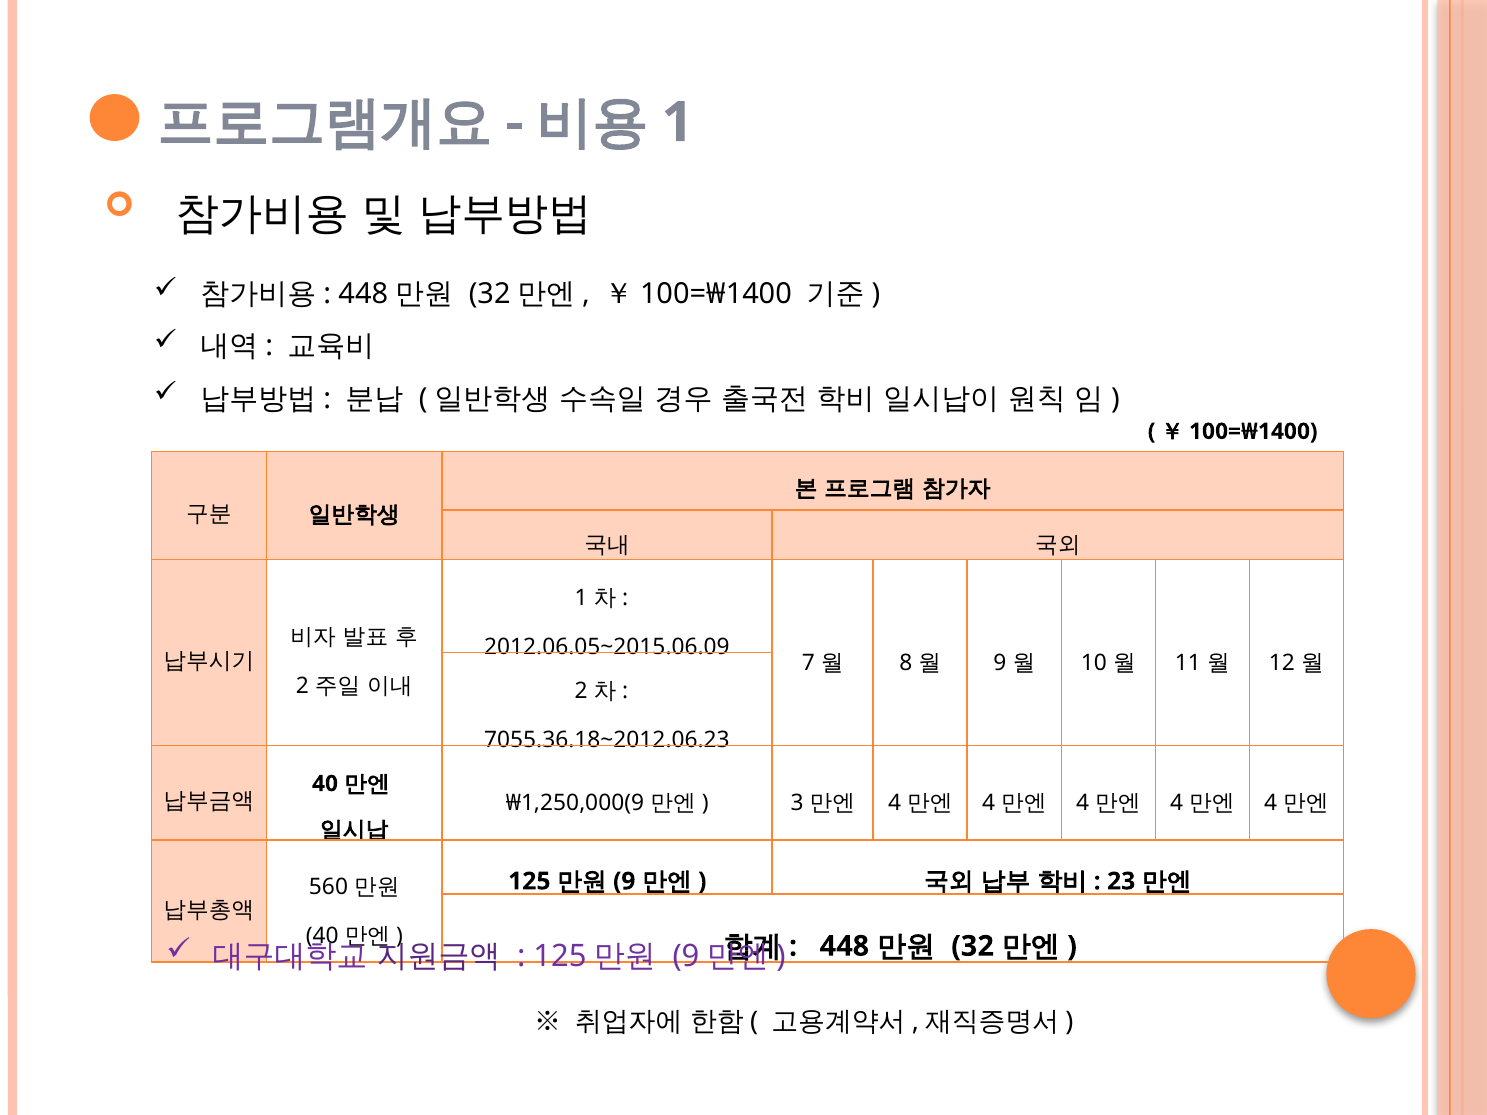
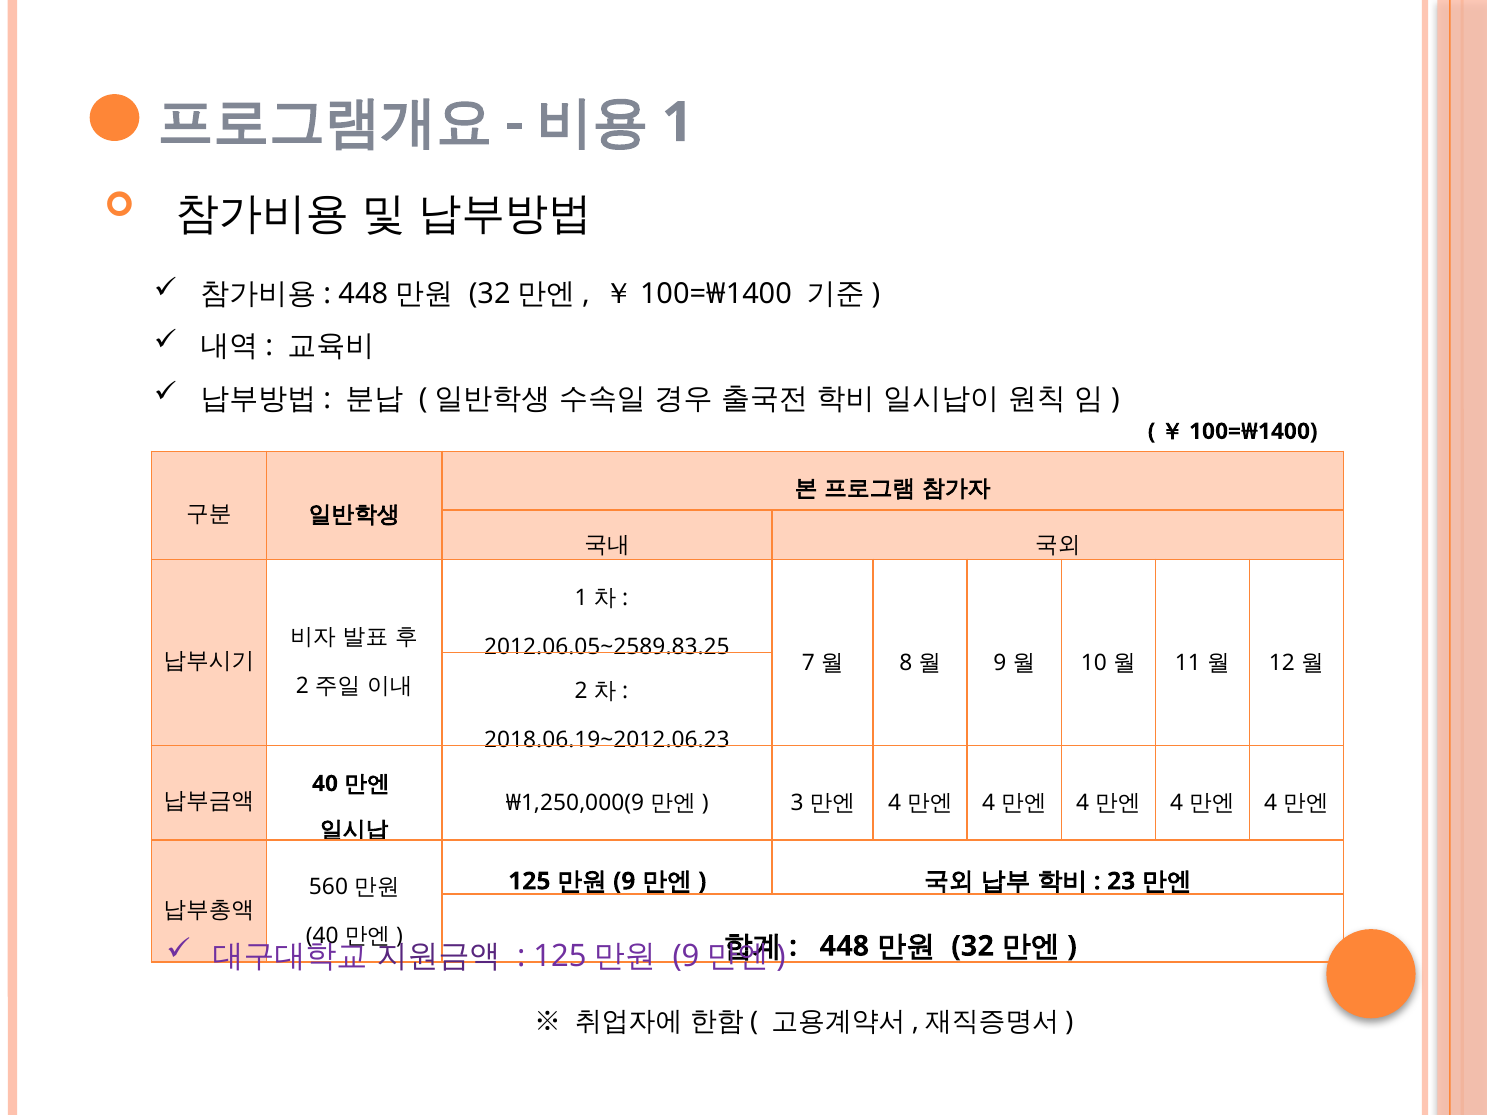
2012.06.05~2015.06.09: 2012.06.05~2015.06.09 -> 2012.06.05~2589.83.25 (607, 647)
7055.36.18~2012.06.23: 7055.36.18~2012.06.23 -> 2018.06.19~2012.06.23 (607, 740)
